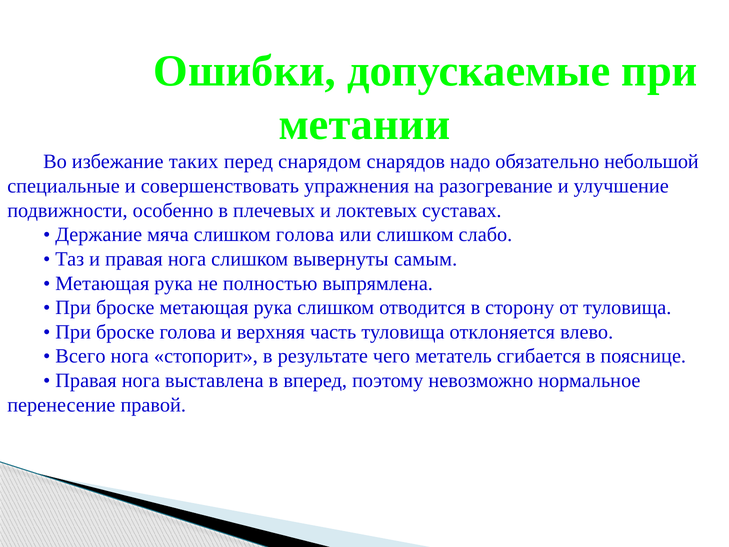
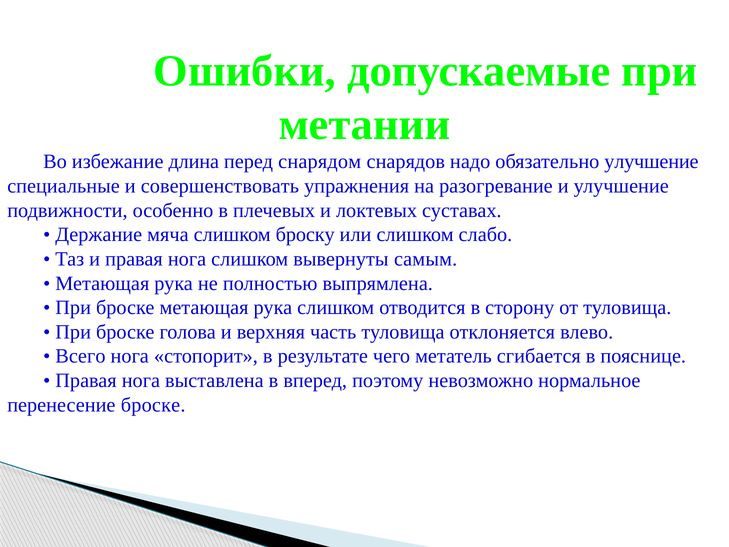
таких: таких -> длина (194, 162)
обязательно небольшой: небольшой -> улучшение (651, 162)
слишком голова: голова -> броску (305, 235)
перенесение правой: правой -> броске (153, 405)
